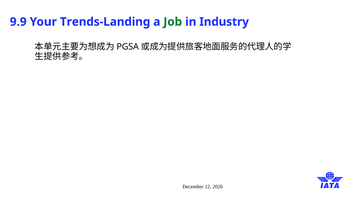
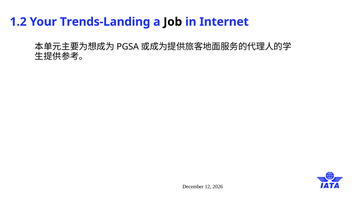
9.9: 9.9 -> 1.2 (18, 22)
Job colour: green -> black (173, 22)
Industry: Industry -> Internet (224, 22)
